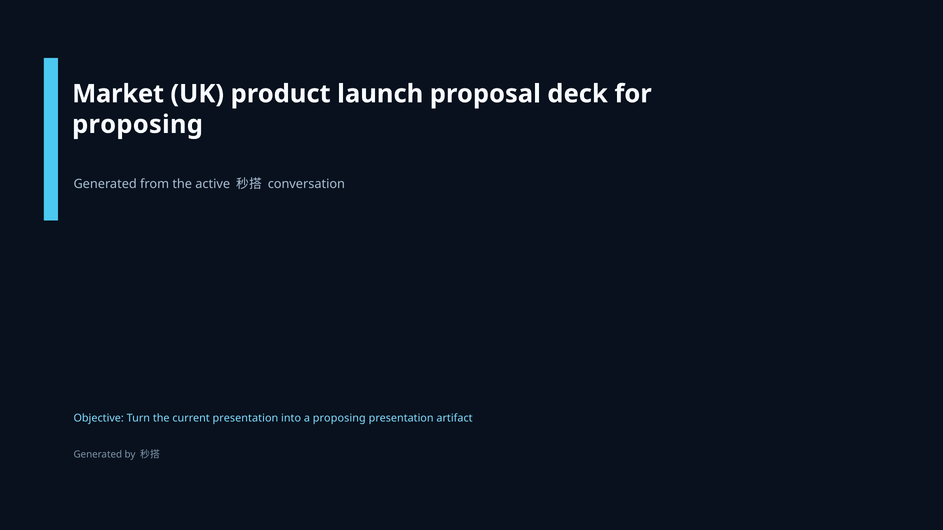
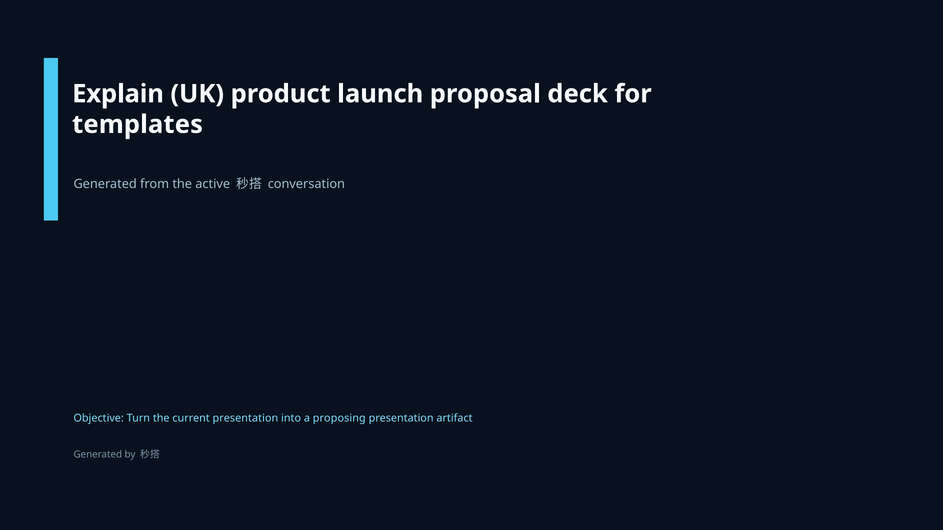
Market: Market -> Explain (118, 94)
proposing: proposing -> templates (138, 125)
